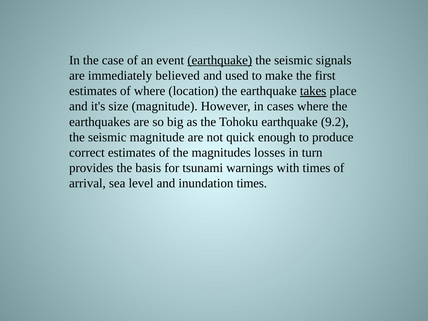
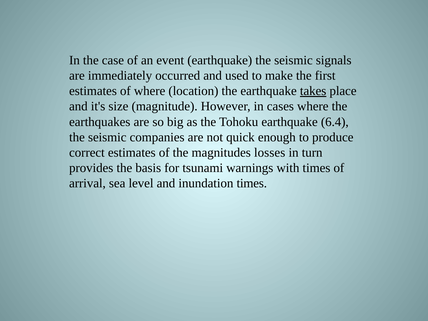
earthquake underline: present -> none (220, 60)
believed: believed -> occurred (178, 76)
9.2: 9.2 -> 6.4 (335, 122)
seismic magnitude: magnitude -> companies (157, 137)
